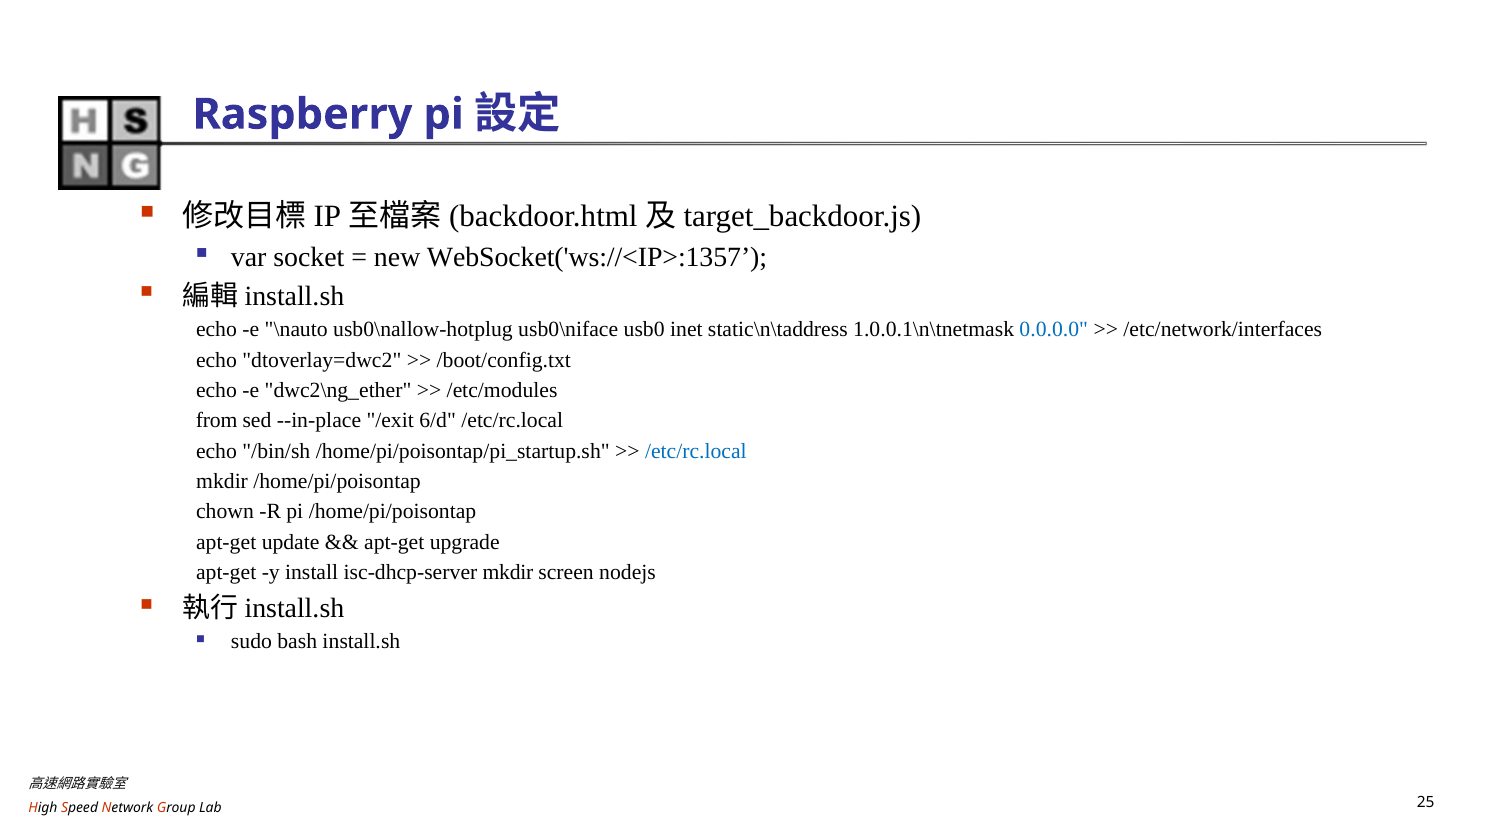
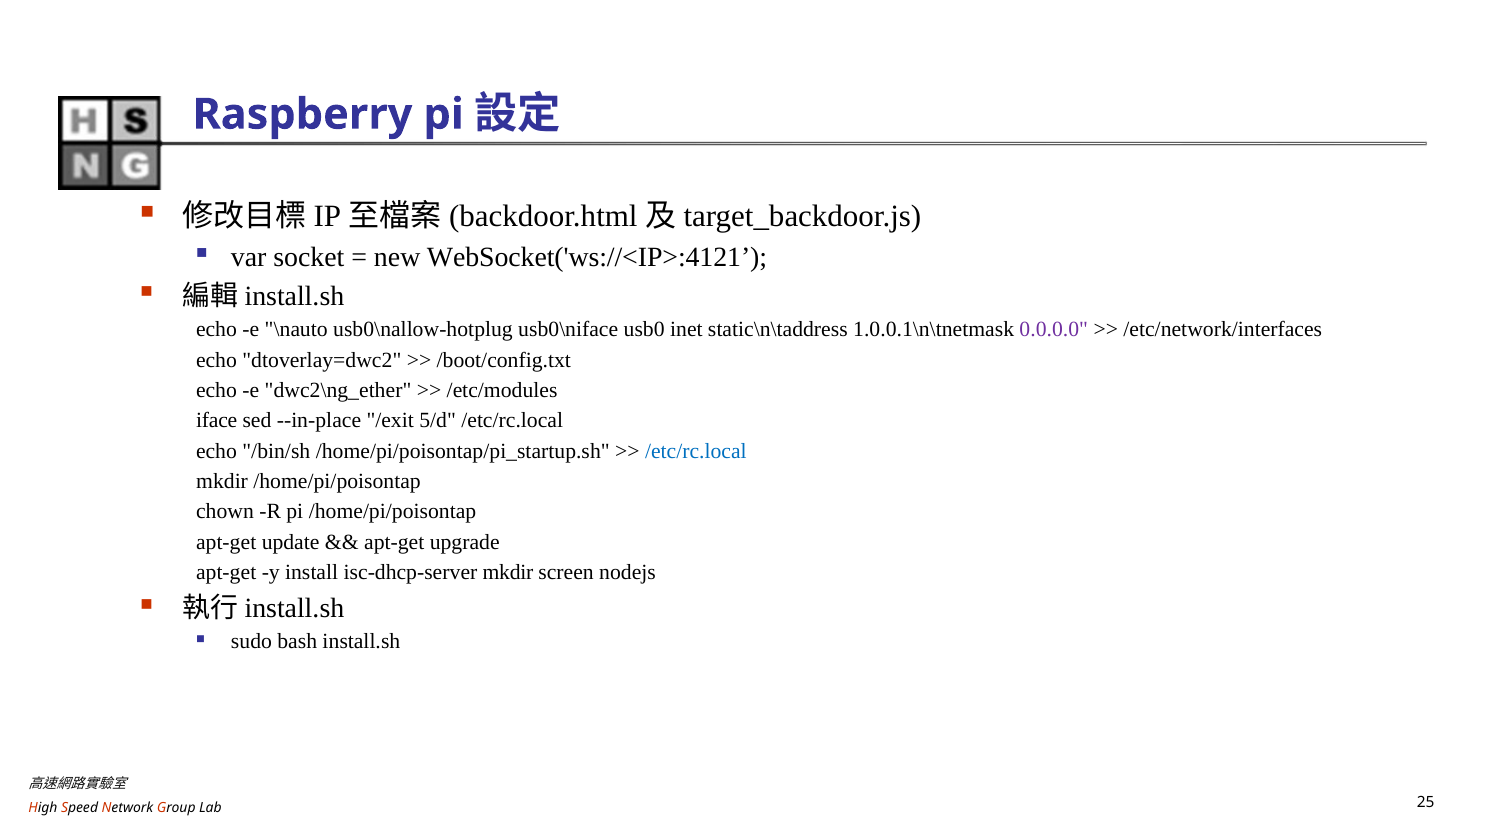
WebSocket('ws://<IP>:1357: WebSocket('ws://<IP>:1357 -> WebSocket('ws://<IP>:4121 (597, 257)
0.0.0.0 colour: blue -> purple (1054, 329)
from: from -> iface (217, 421)
6/d: 6/d -> 5/d (438, 421)
